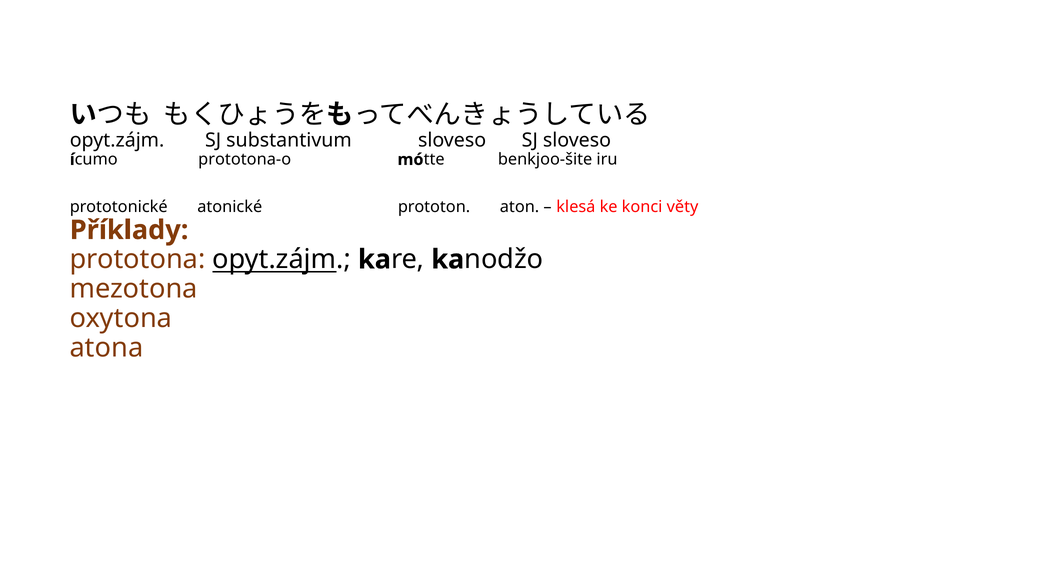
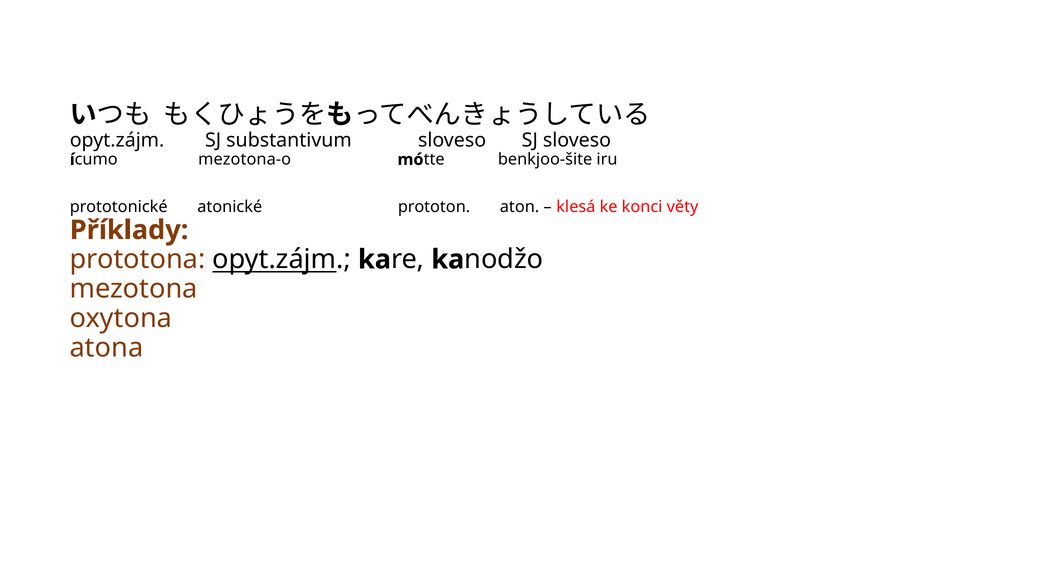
prototona-o: prototona-o -> mezotona-o (245, 160)
